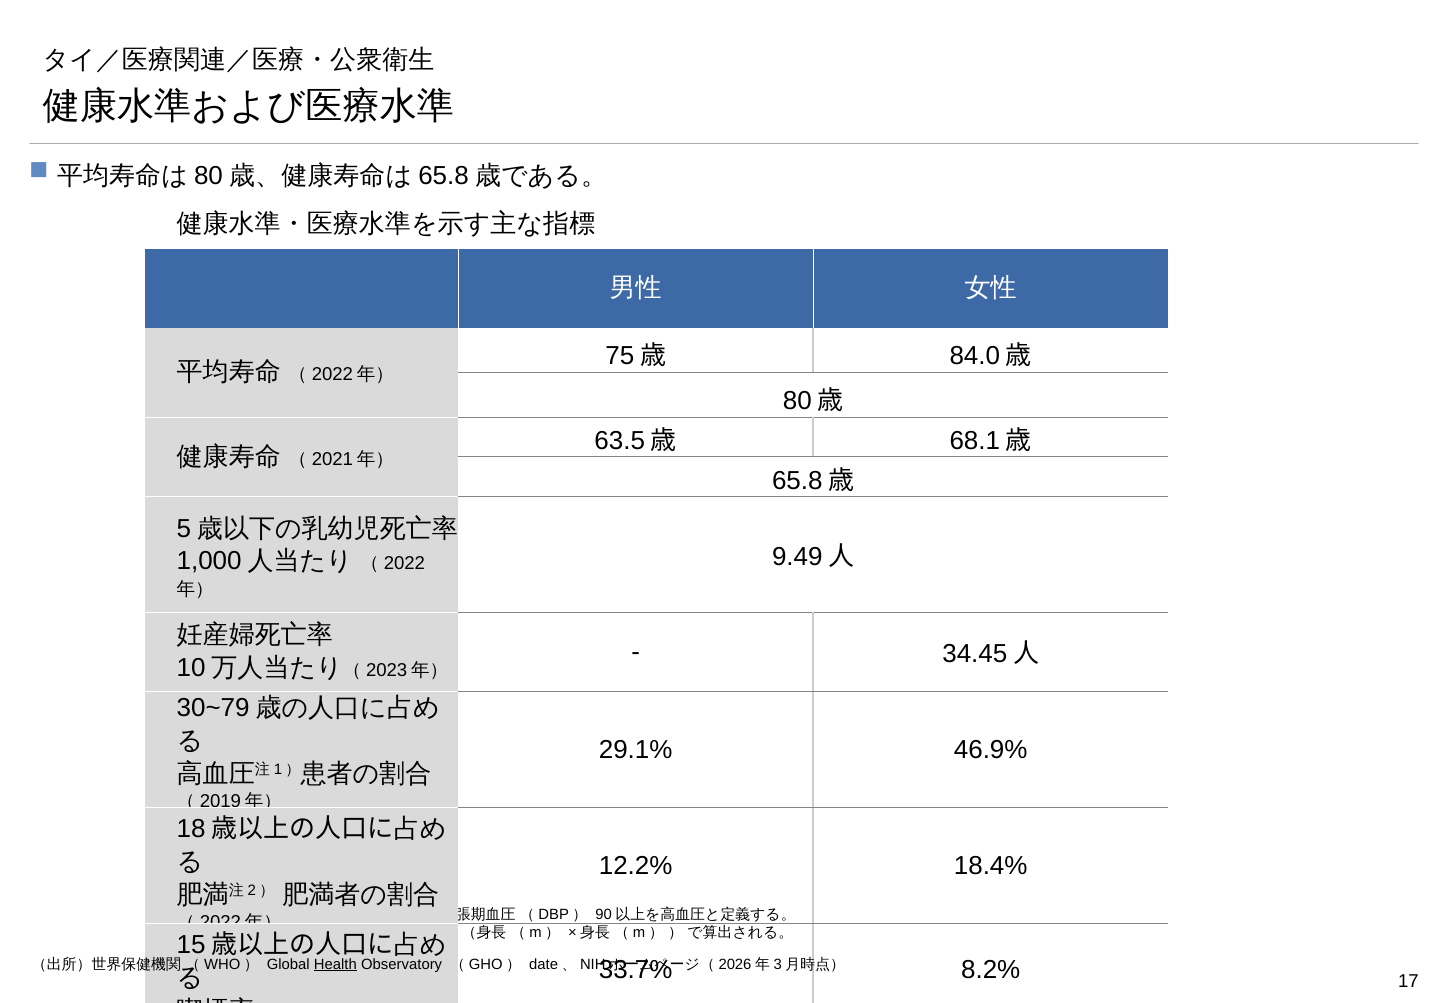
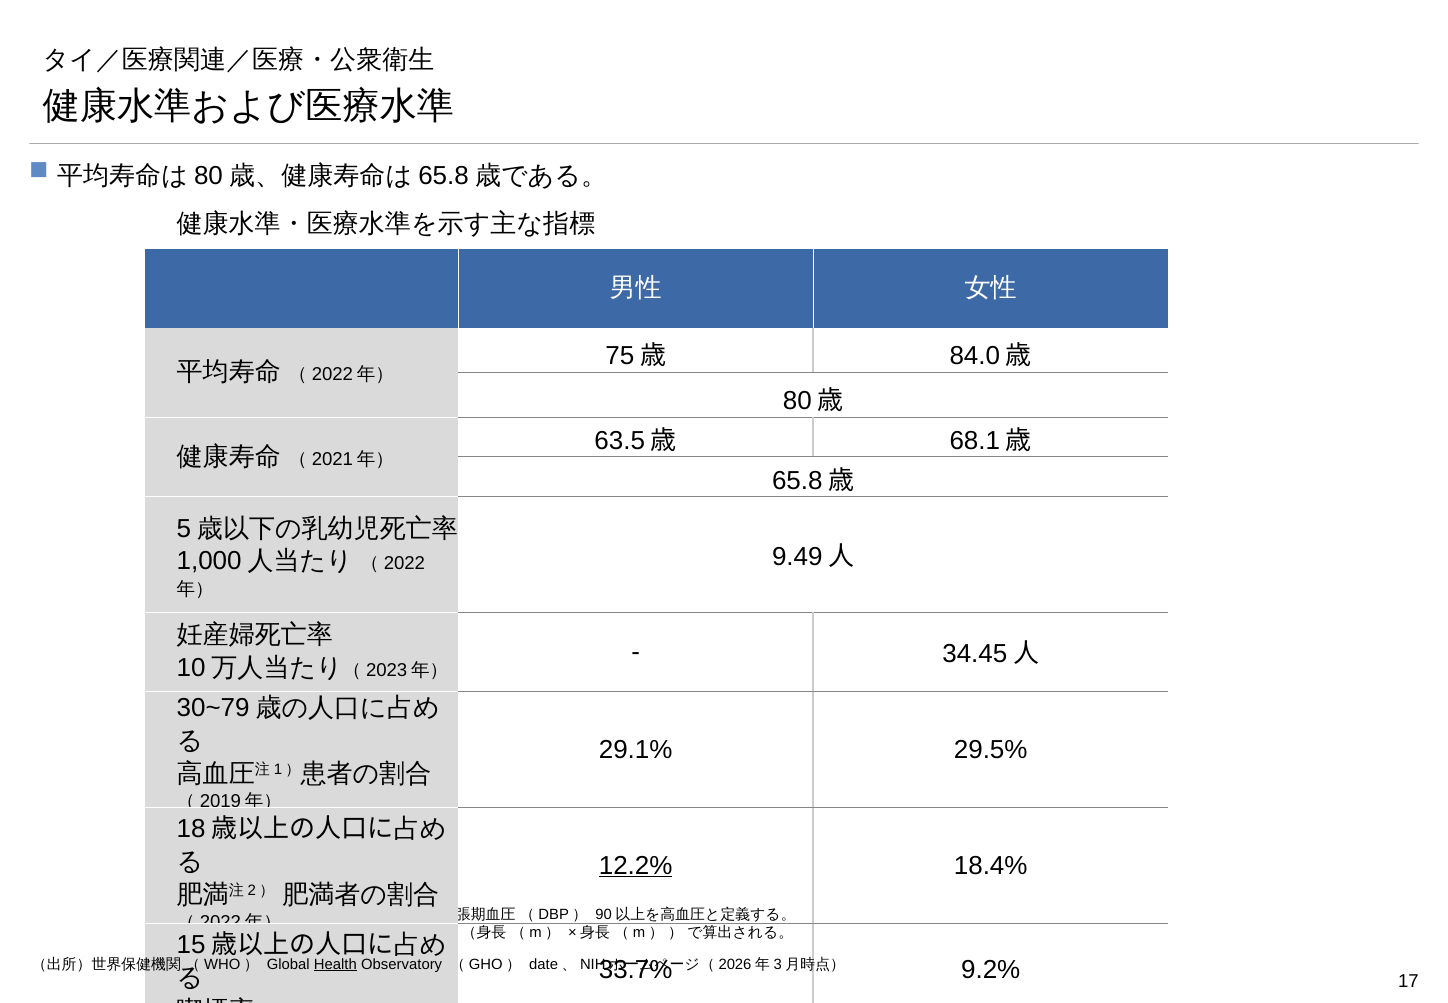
46.9%: 46.9% -> 29.5% (991, 749)
12.2% underline: none -> present (636, 865)
8.2%: 8.2% -> 9.2% (991, 970)
